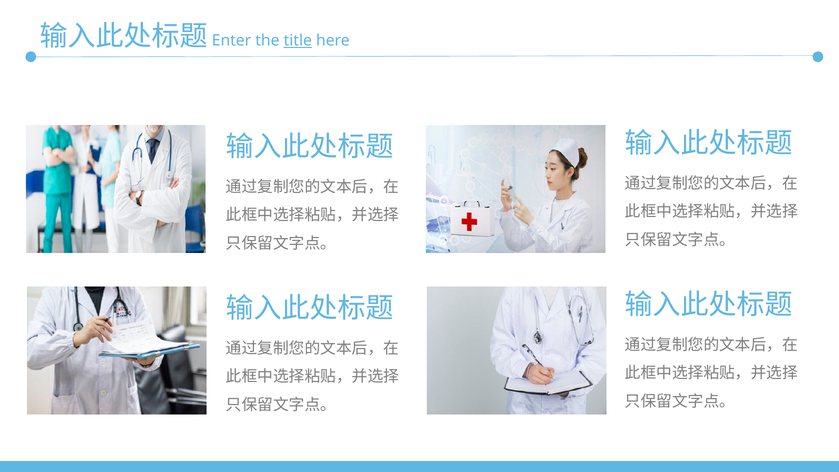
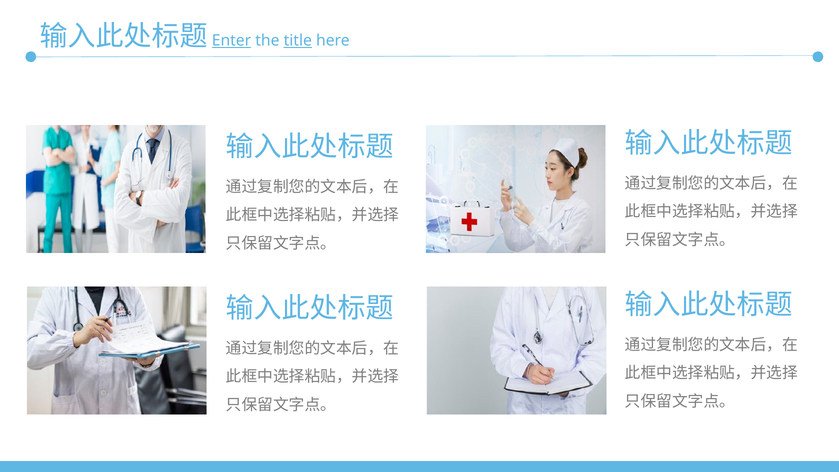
Enter underline: none -> present (232, 41)
